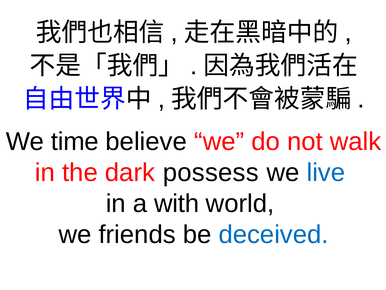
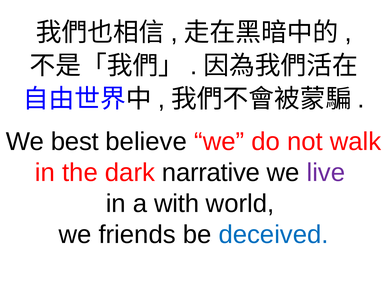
time: time -> best (75, 141)
possess: possess -> narrative (211, 172)
live colour: blue -> purple (326, 172)
